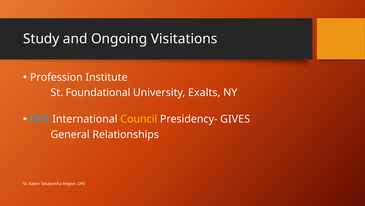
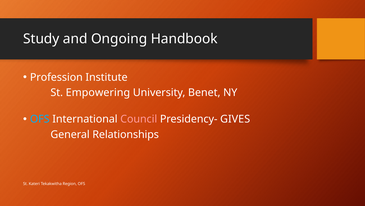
Visitations: Visitations -> Handbook (184, 39)
Foundational: Foundational -> Empowering (98, 92)
Exalts: Exalts -> Benet (204, 92)
Council colour: yellow -> pink (139, 119)
